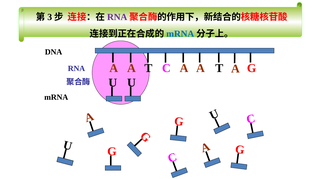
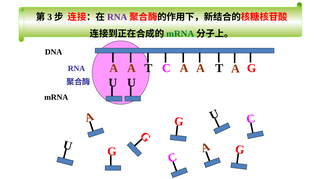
mRNA colour: blue -> green (180, 34)
